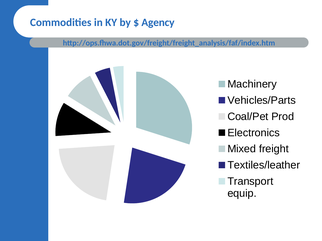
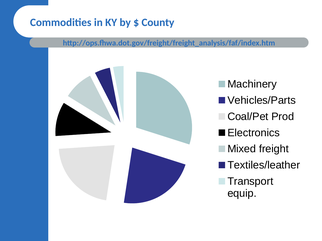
Agency: Agency -> County (158, 22)
